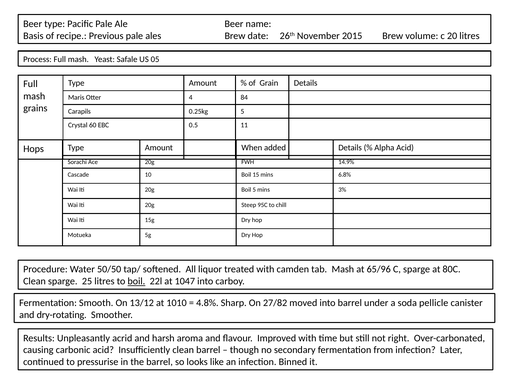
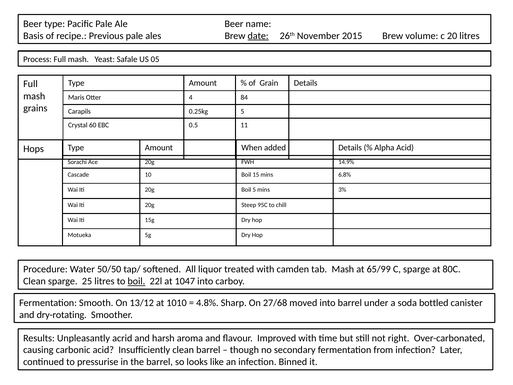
date underline: none -> present (258, 36)
65/96: 65/96 -> 65/99 (379, 269)
27/82: 27/82 -> 27/68 (275, 303)
pellicle: pellicle -> bottled (434, 303)
